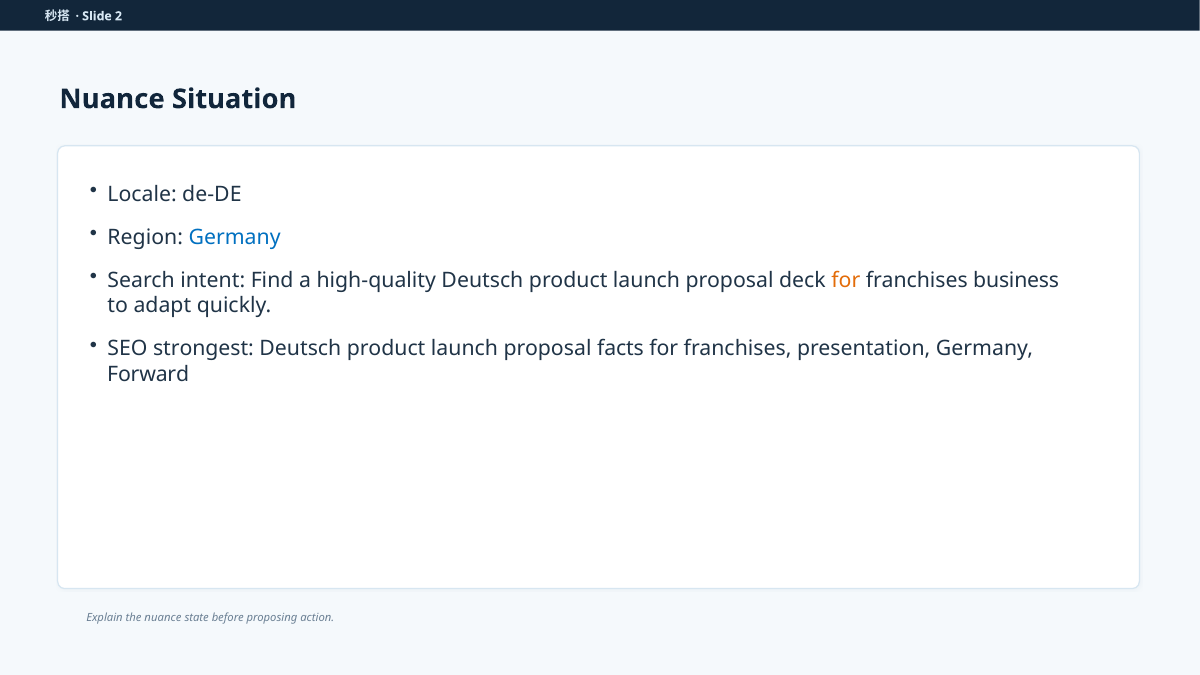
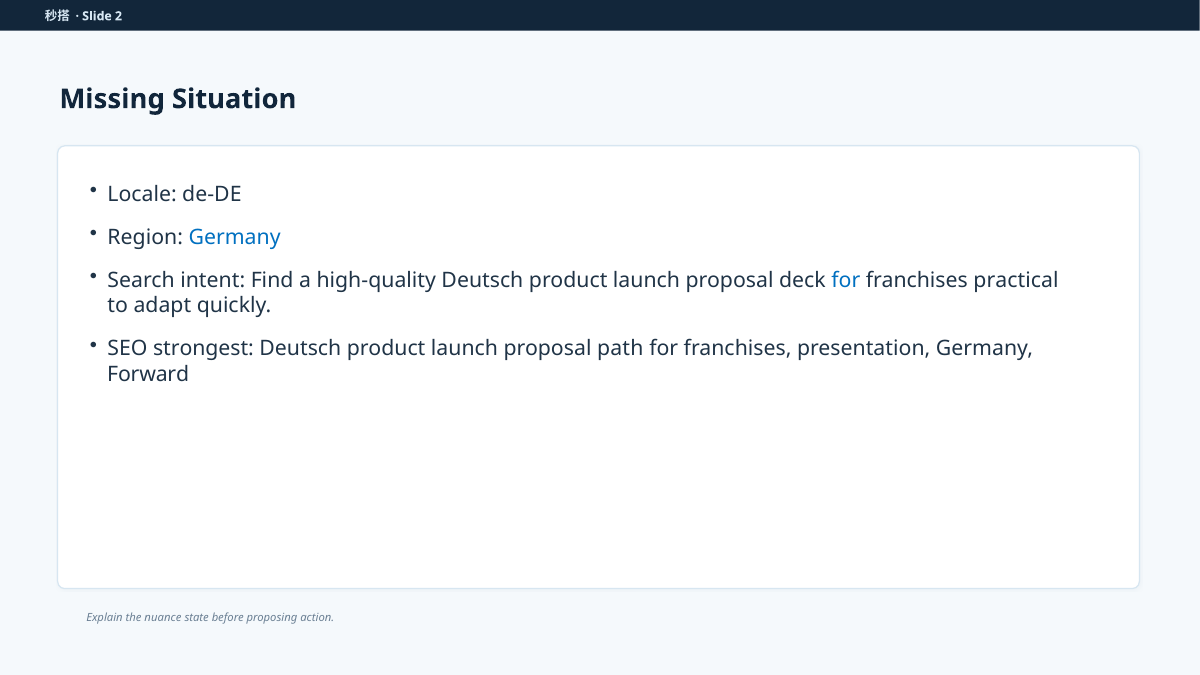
Nuance: Nuance -> Missing (112, 99)
for colour: orange -> blue (846, 280)
business: business -> practical (1016, 280)
facts: facts -> path (620, 349)
